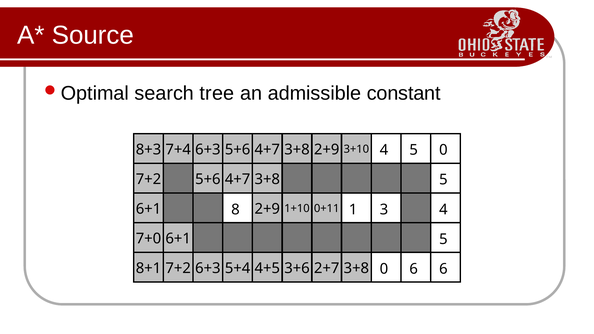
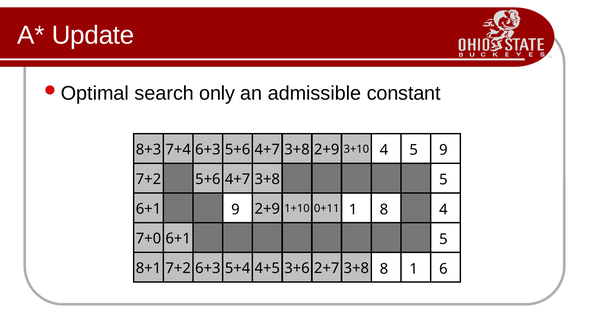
Source: Source -> Update (93, 35)
tree: tree -> only (217, 93)
0: 0 -> 9 (443, 150)
8: 8 -> 9 (235, 210)
3: 3 -> 8 (384, 210)
0: 0 -> 8 (384, 269)
6: 6 -> 1 (414, 269)
